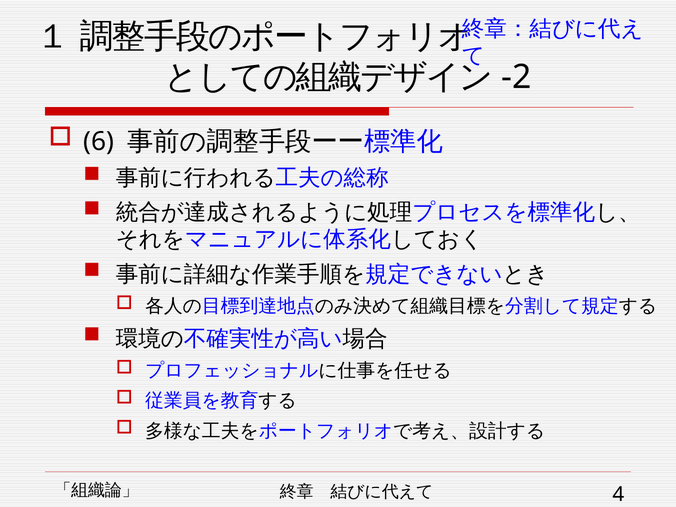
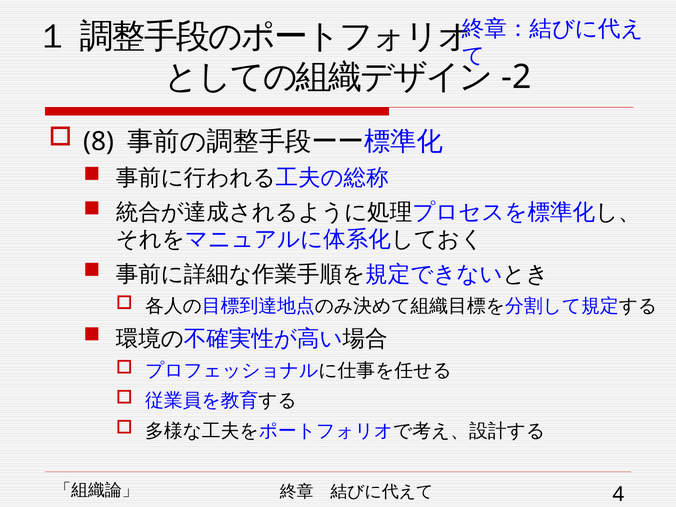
6: 6 -> 8 (99, 141)
